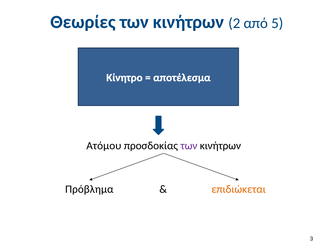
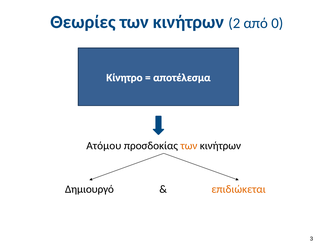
5: 5 -> 0 (277, 23)
των colour: purple -> orange (189, 146)
Πρόβλημα: Πρόβλημα -> Δημιουργό (89, 189)
